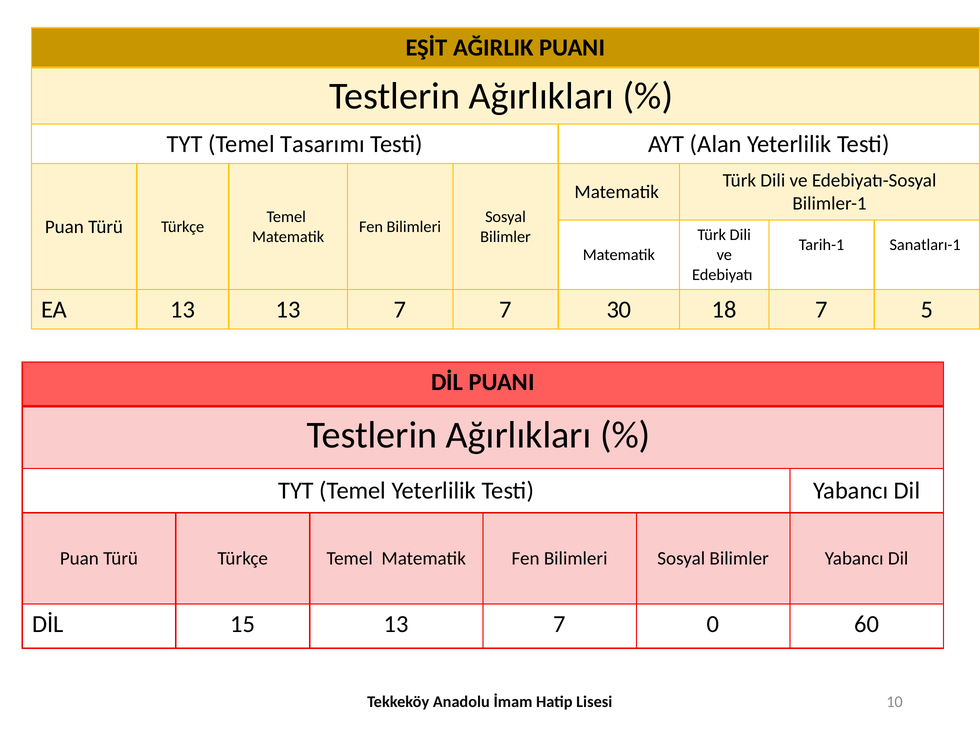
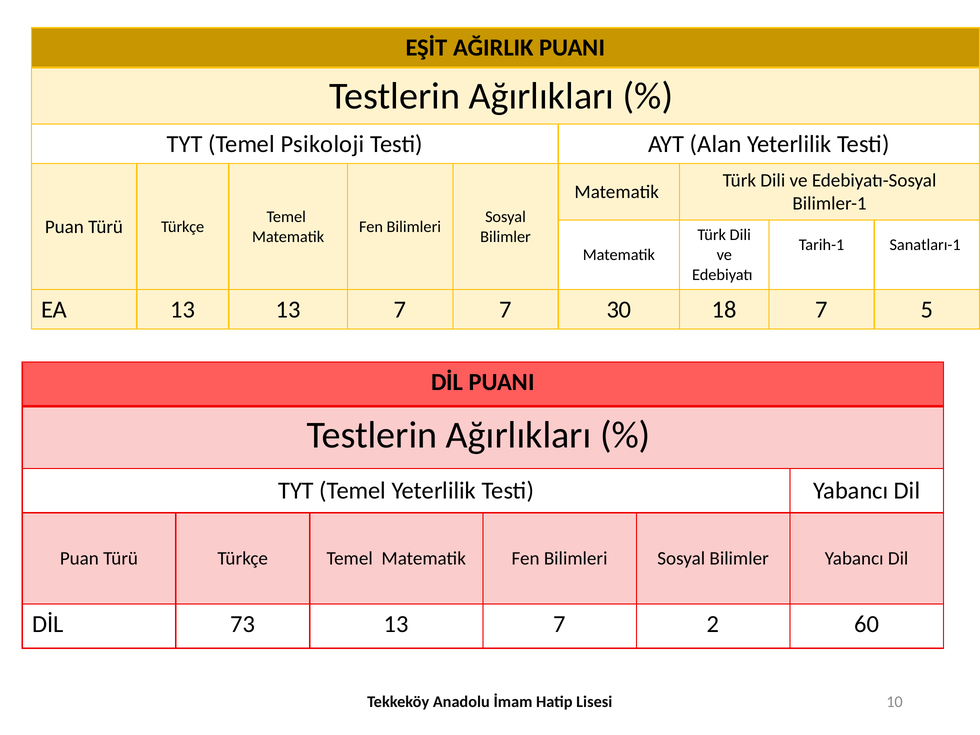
Tasarımı: Tasarımı -> Psikoloji (322, 144)
15: 15 -> 73 (243, 624)
0: 0 -> 2 (713, 624)
